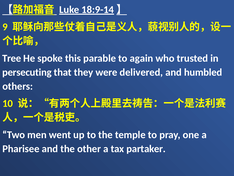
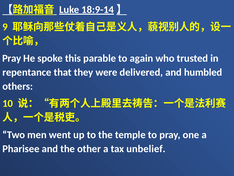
Tree: Tree -> Pray (12, 58)
persecuting: persecuting -> repentance (27, 72)
partaker: partaker -> unbelief (146, 148)
